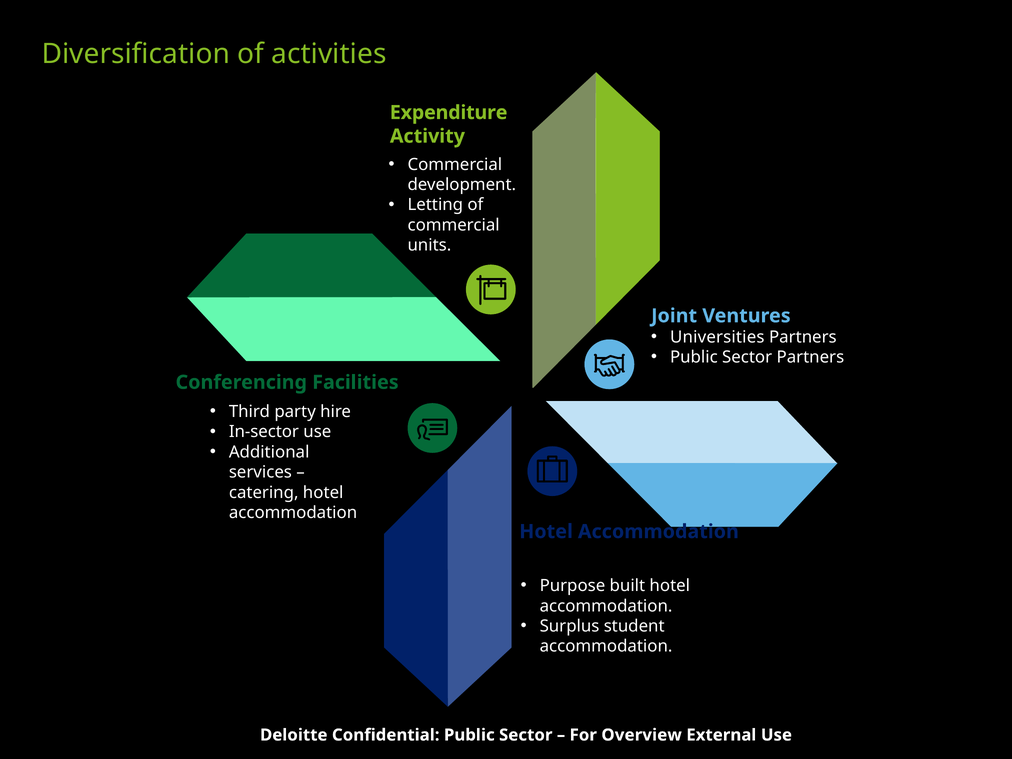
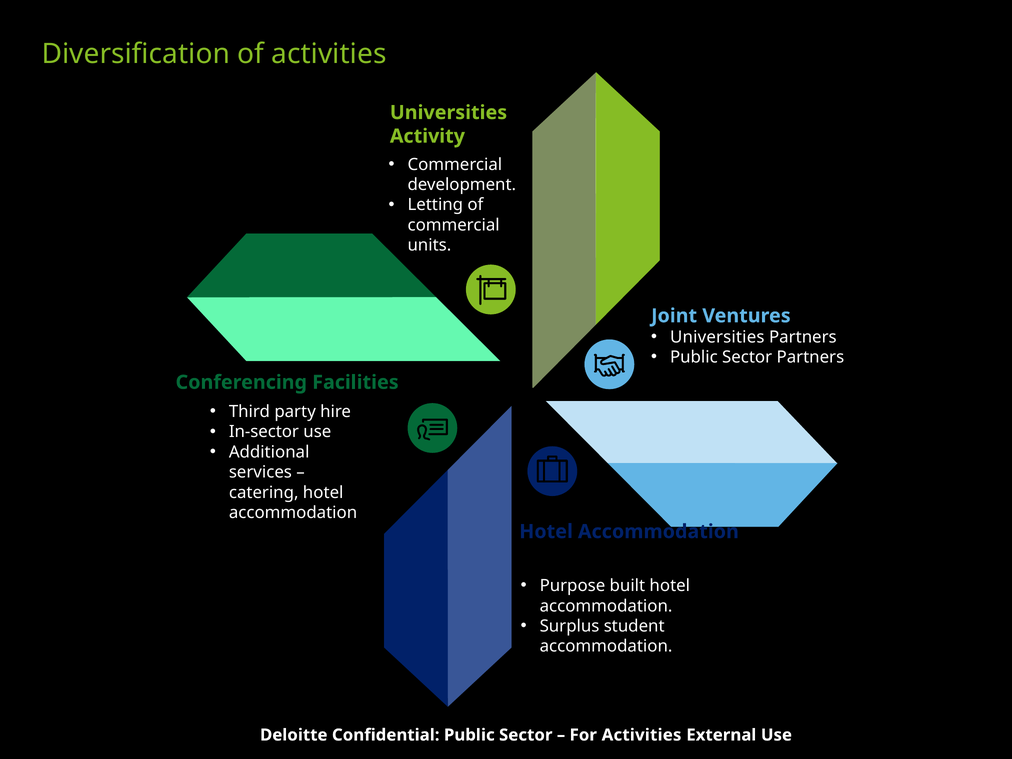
Expenditure: Expenditure -> Universities (449, 113)
For Overview: Overview -> Activities (642, 735)
